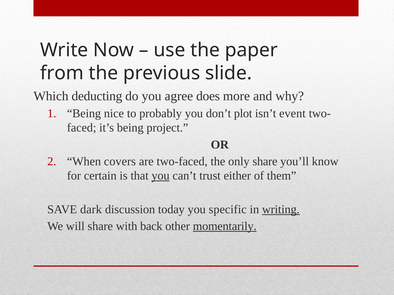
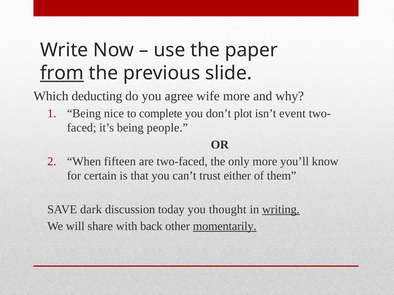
from underline: none -> present (62, 73)
does: does -> wife (208, 96)
probably: probably -> complete (161, 114)
project: project -> people (167, 128)
covers: covers -> fifteen (120, 162)
only share: share -> more (265, 162)
you underline: present -> none (161, 176)
specific: specific -> thought (228, 210)
